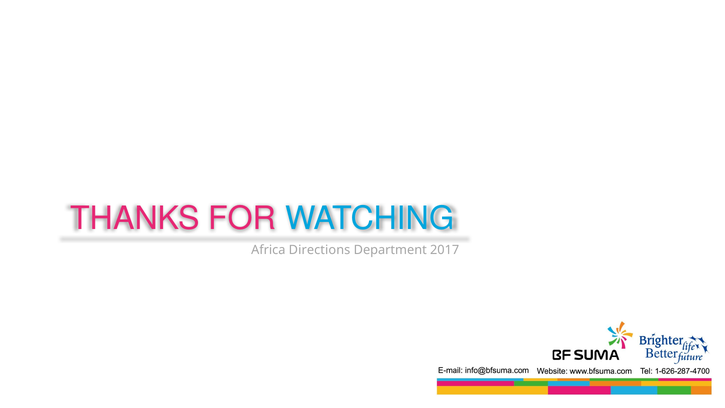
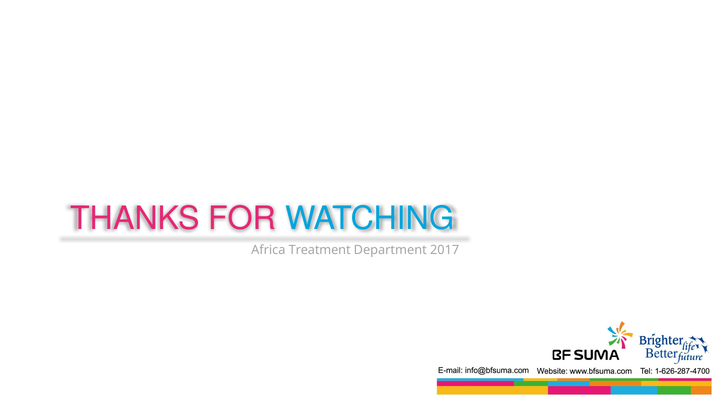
Directions: Directions -> Treatment (320, 250)
